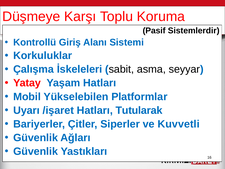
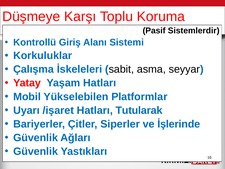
Kuvvetli: Kuvvetli -> İşlerinde (179, 124)
